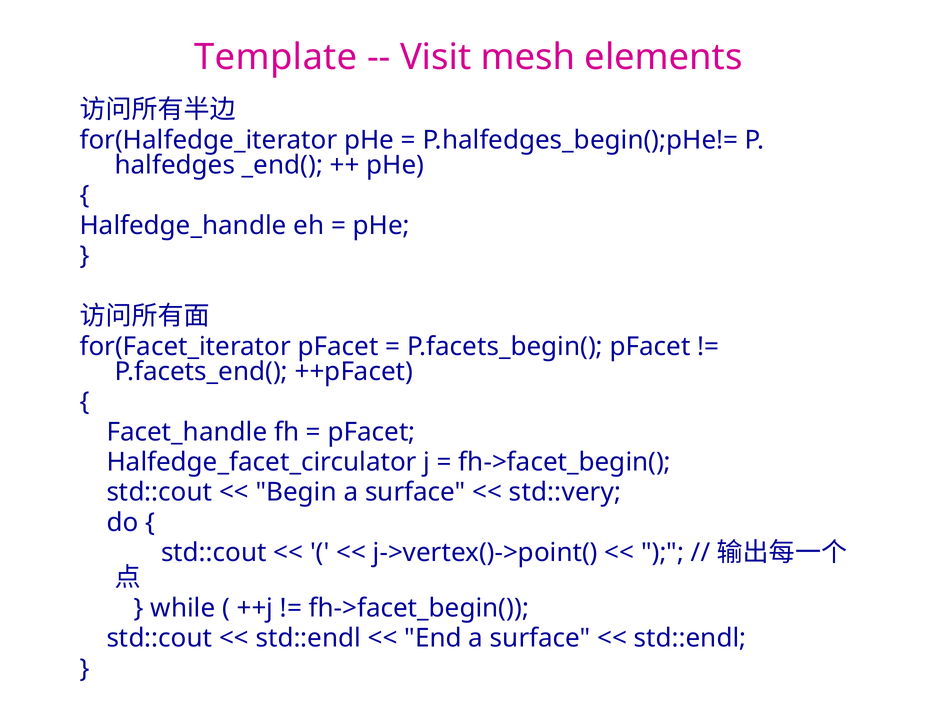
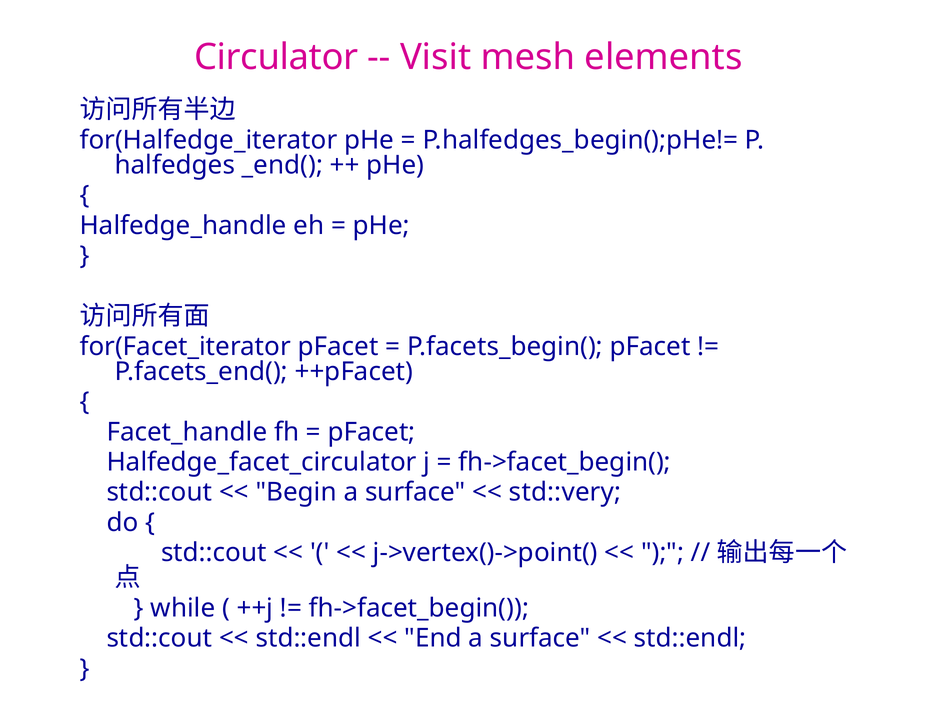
Template: Template -> Circulator (276, 57)
